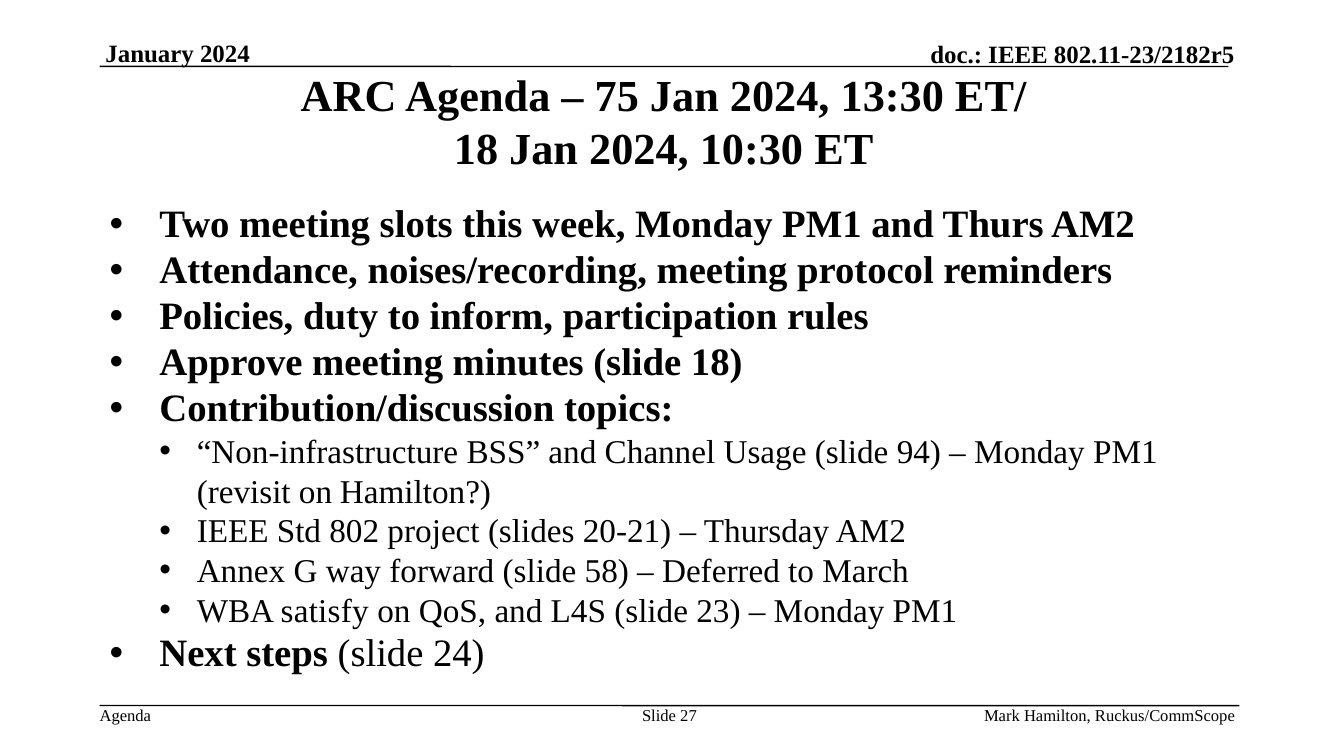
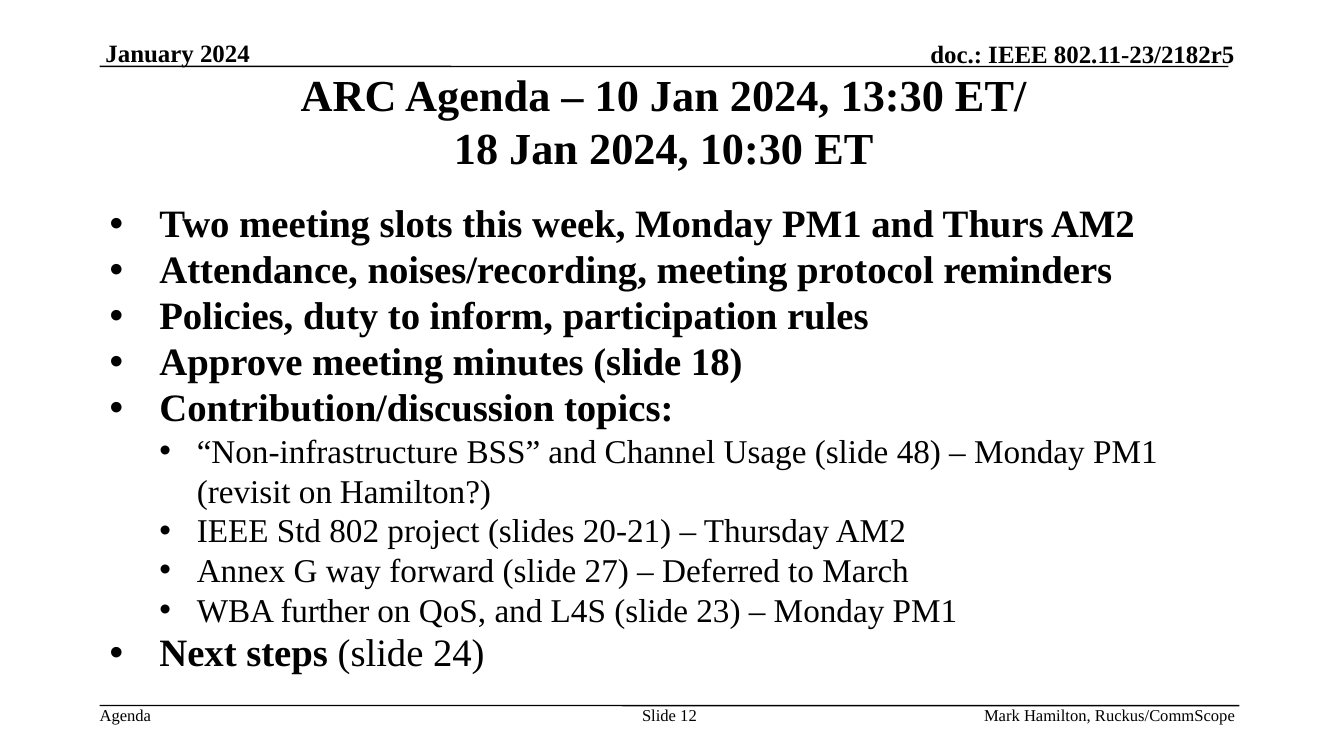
75: 75 -> 10 (617, 97)
94: 94 -> 48 (919, 452)
58: 58 -> 27 (607, 572)
satisfy: satisfy -> further (325, 612)
27: 27 -> 12 (689, 716)
